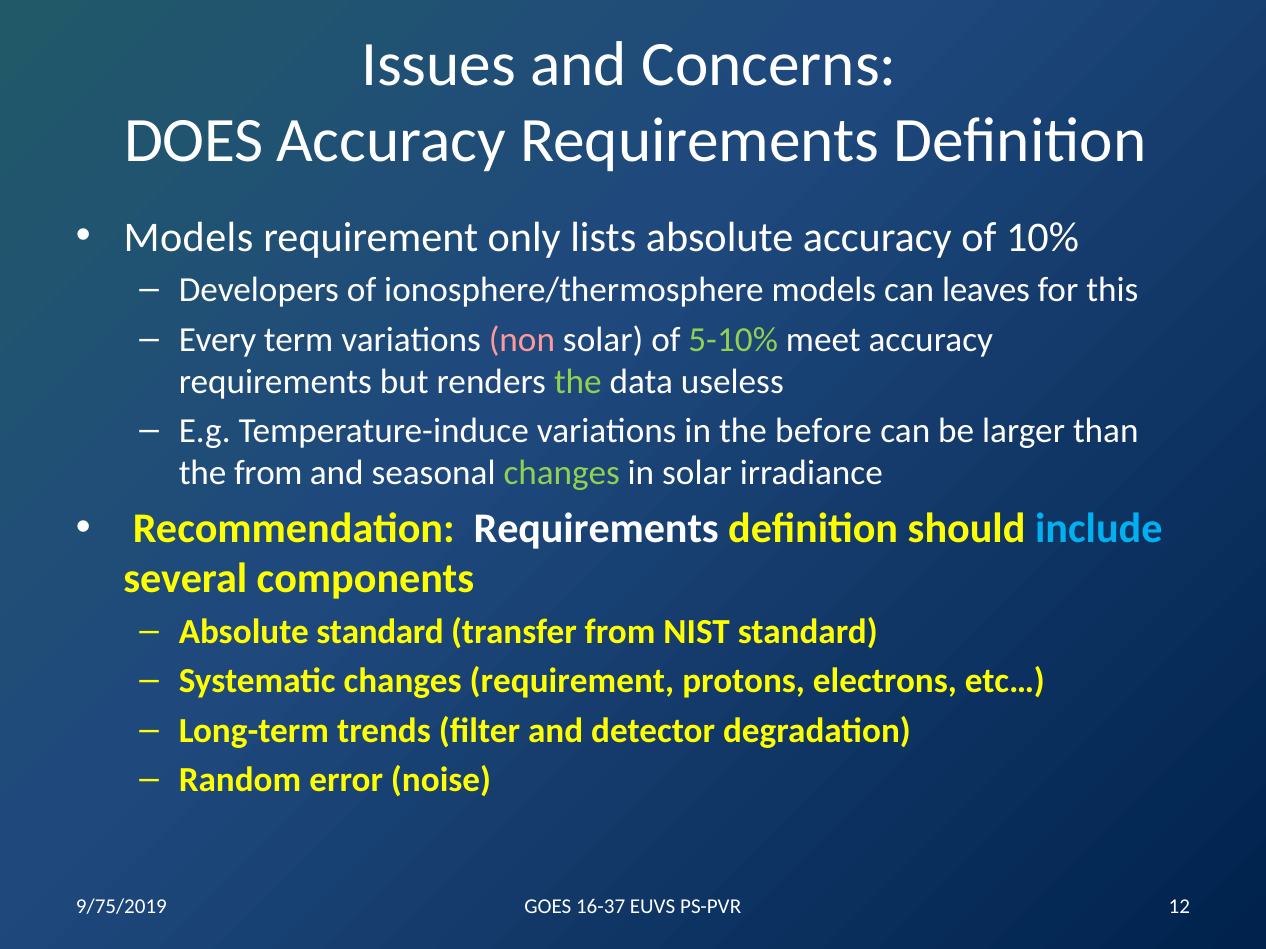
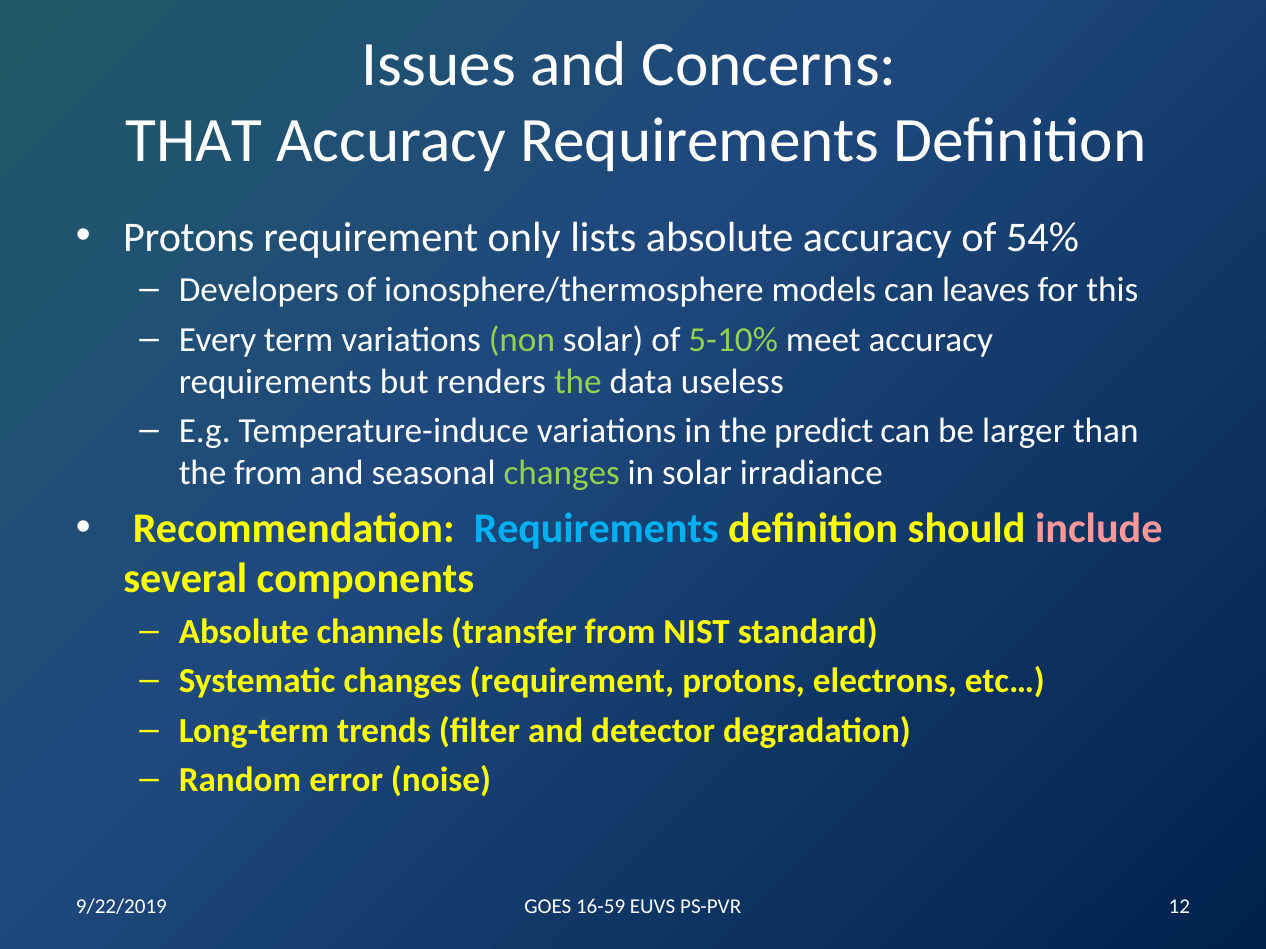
DOES: DOES -> THAT (194, 141)
Models: Models -> Protons (189, 237)
10%: 10% -> 54% (1043, 237)
non colour: pink -> light green (522, 340)
before: before -> predict (824, 431)
Requirements colour: white -> light blue (596, 529)
include colour: light blue -> pink (1099, 529)
Absolute standard: standard -> channels (380, 632)
9/75/2019: 9/75/2019 -> 9/22/2019 (121, 907)
16-37: 16-37 -> 16-59 (601, 907)
